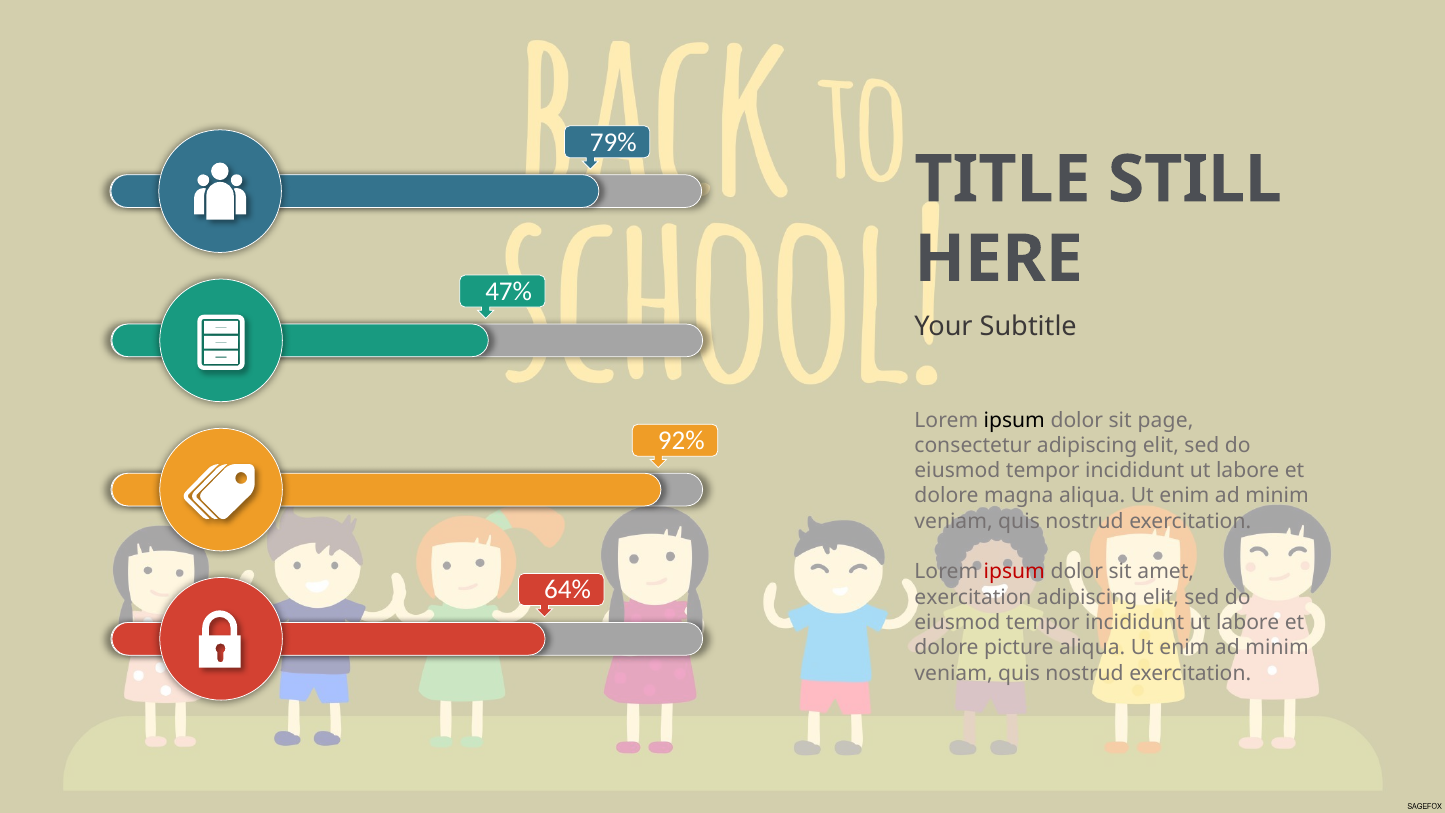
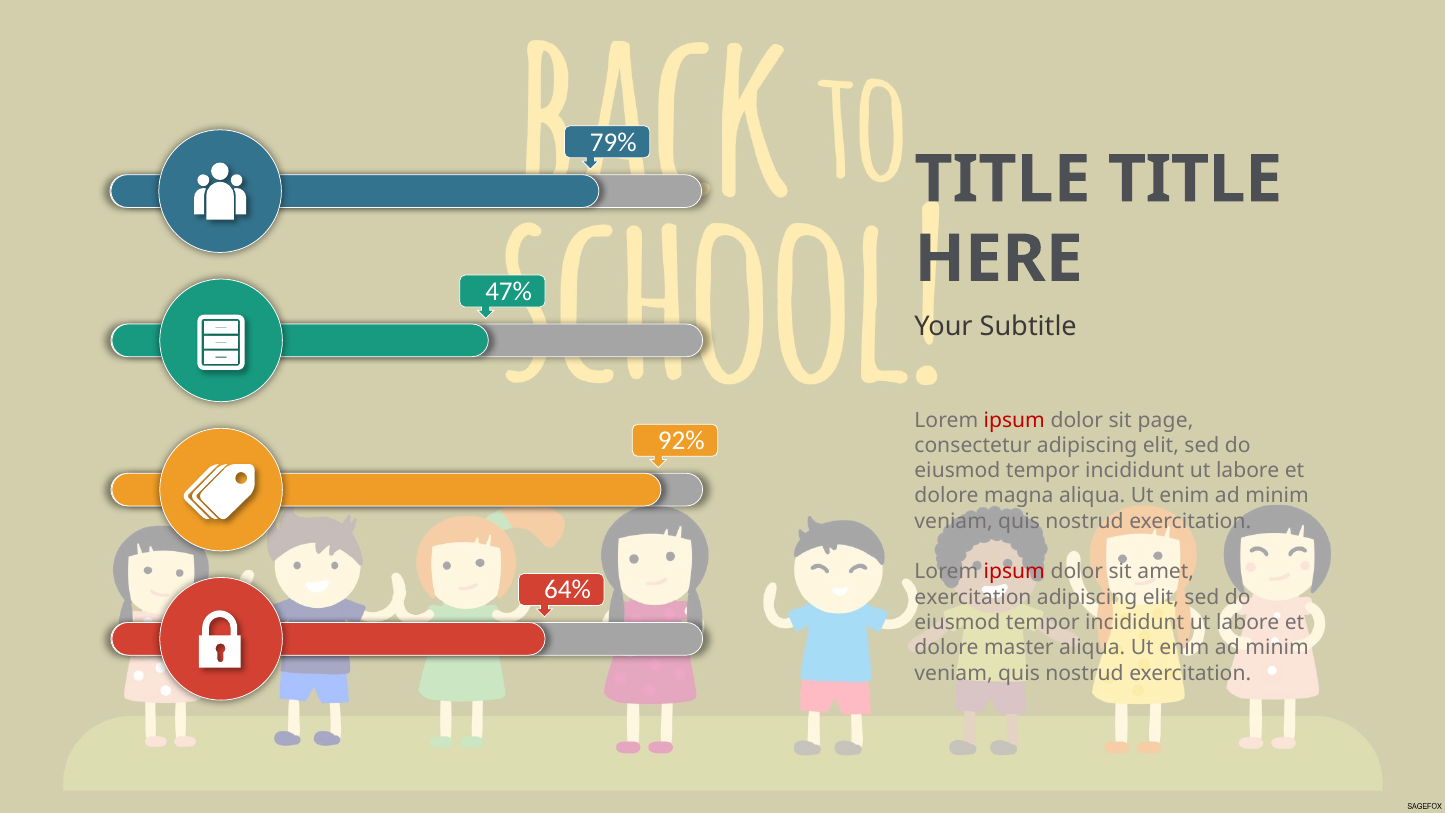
TITLE STILL: STILL -> TITLE (1195, 179)
ipsum colour: black -> red (1014, 420)
picture: picture -> master (1019, 648)
